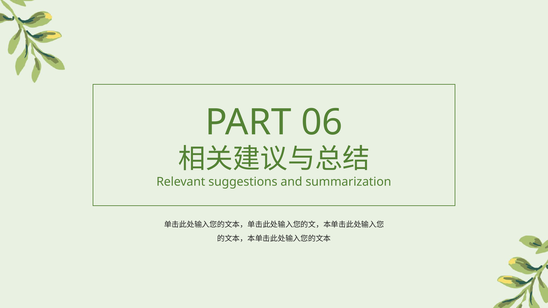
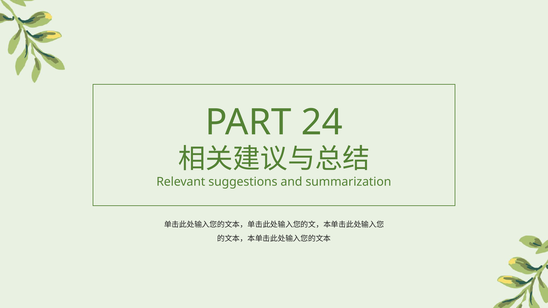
06: 06 -> 24 (322, 123)
